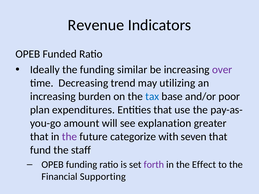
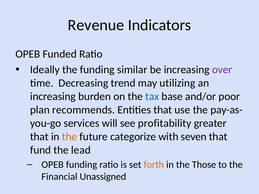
expenditures: expenditures -> recommends (84, 110)
amount: amount -> services (82, 123)
explanation: explanation -> profitability (165, 123)
the colour: purple -> orange (70, 137)
staff: staff -> lead (81, 150)
forth colour: purple -> orange (154, 165)
Effect: Effect -> Those (204, 165)
Supporting: Supporting -> Unassigned (103, 177)
